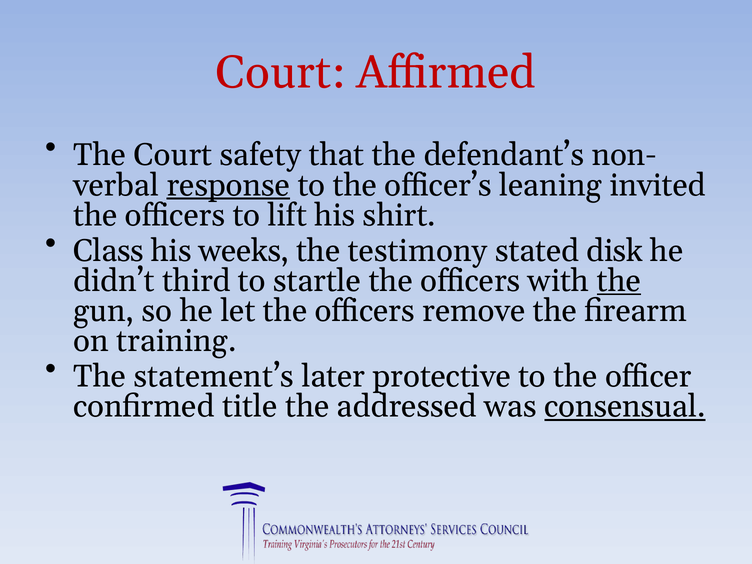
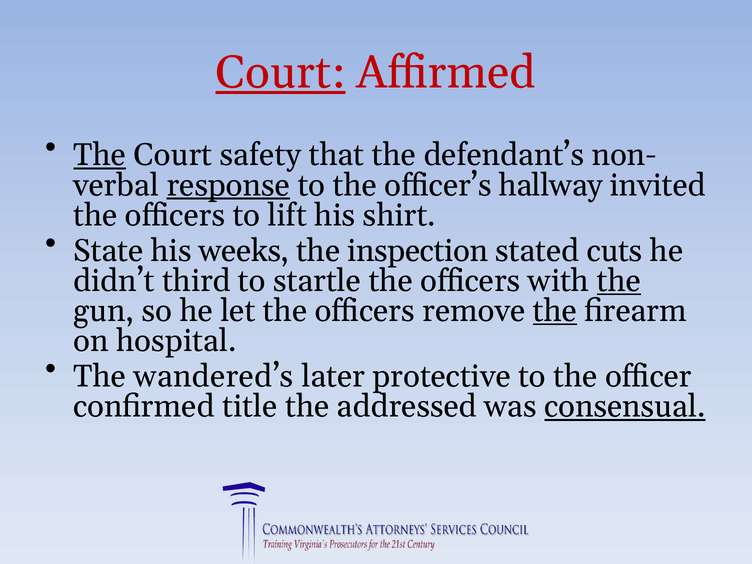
Court underline: none -> present (281, 73)
The underline: none -> present (100, 155)
leaning: leaning -> hallway (551, 185)
Class: Class -> State (108, 251)
testimony: testimony -> inspection (418, 251)
disk: disk -> cuts (615, 251)
the underline: none -> present (555, 311)
training: training -> hospital (176, 341)
statement’s: statement’s -> wandered’s (214, 376)
